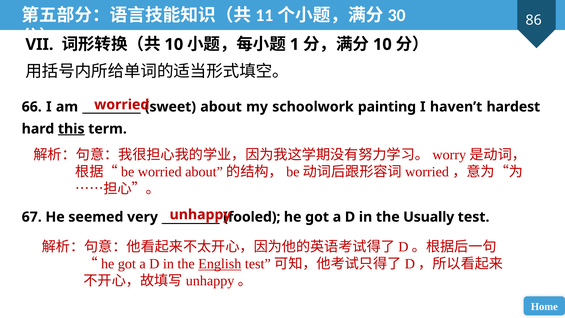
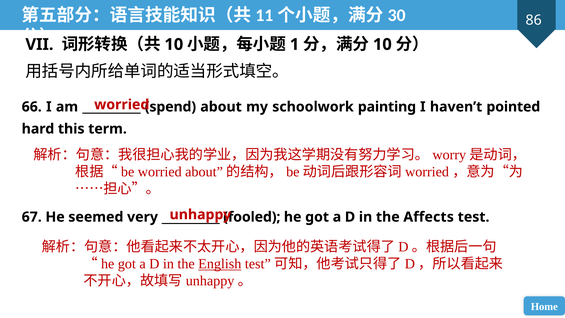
sweet: sweet -> spend (170, 107)
hardest: hardest -> pointed (513, 107)
this underline: present -> none (71, 129)
Usually: Usually -> Affects (429, 217)
